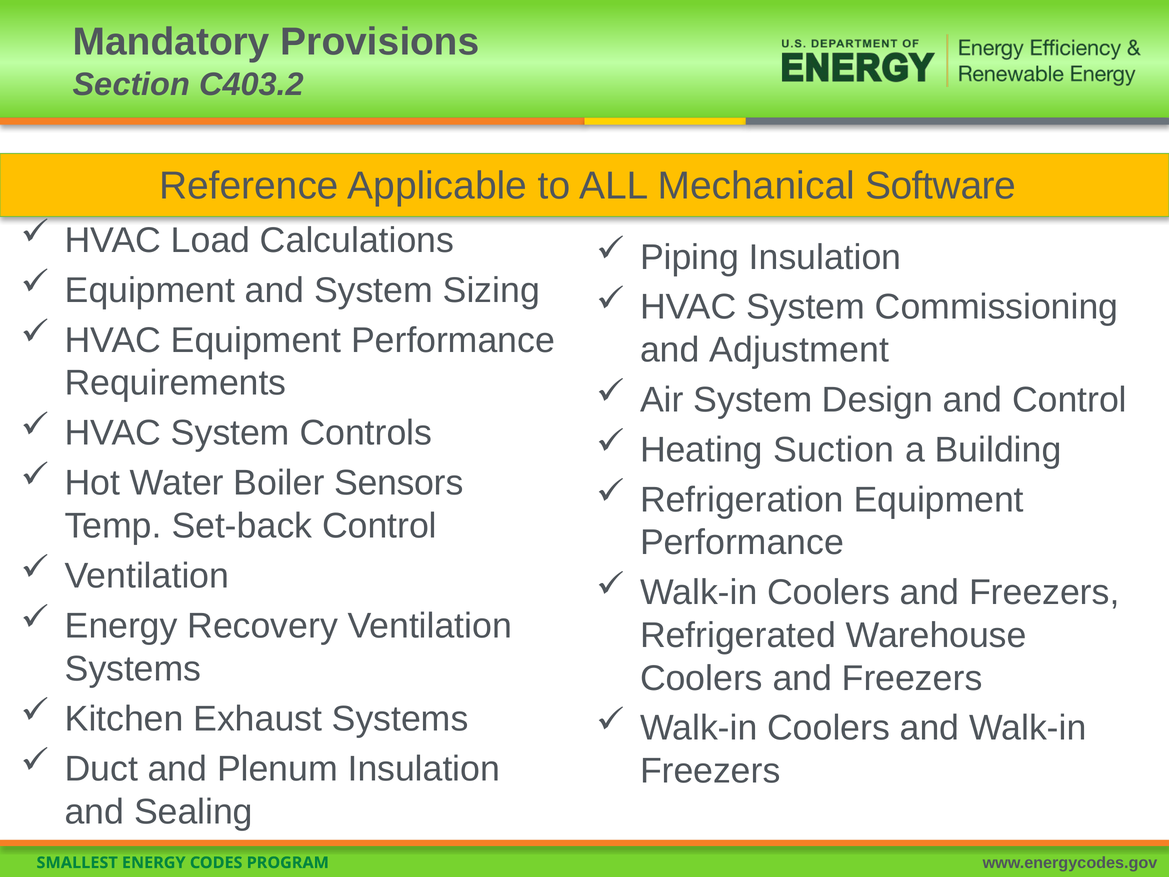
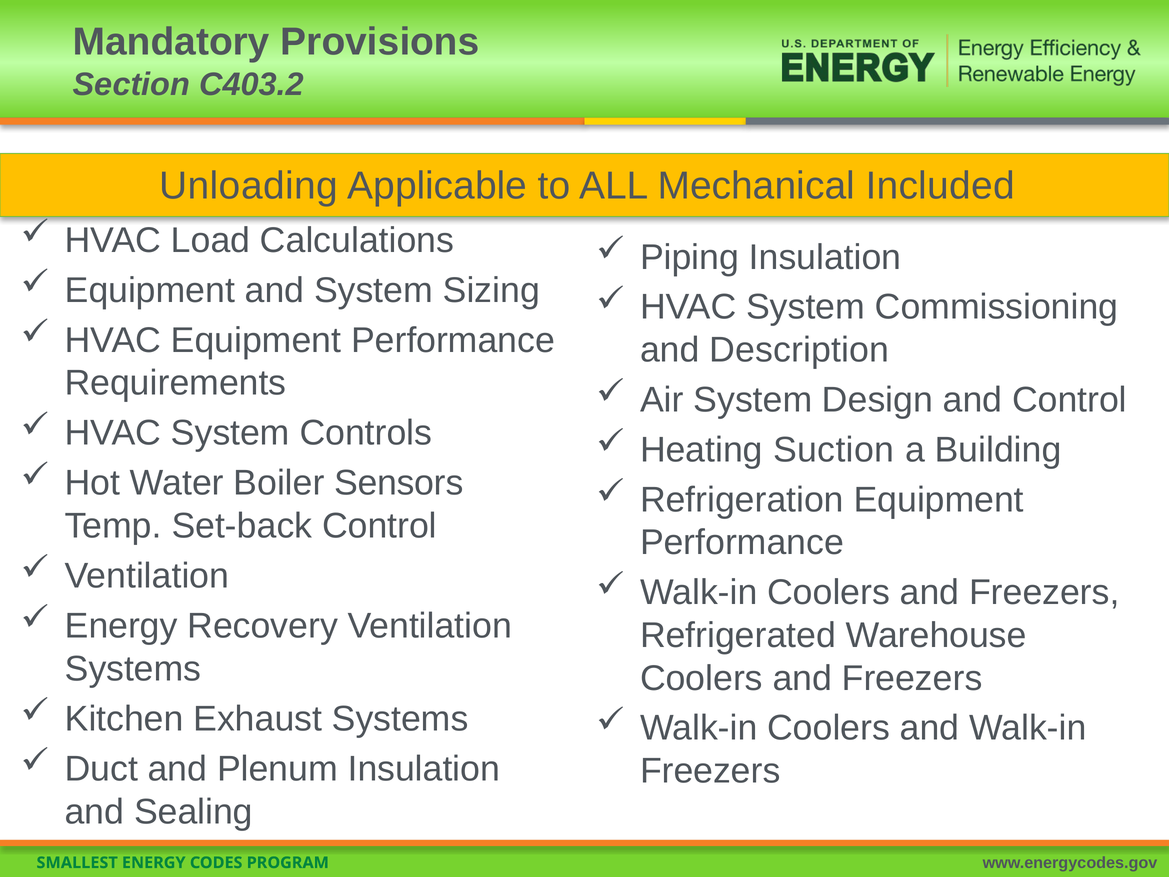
Reference: Reference -> Unloading (249, 186)
Software: Software -> Included (940, 186)
Adjustment: Adjustment -> Description (799, 350)
